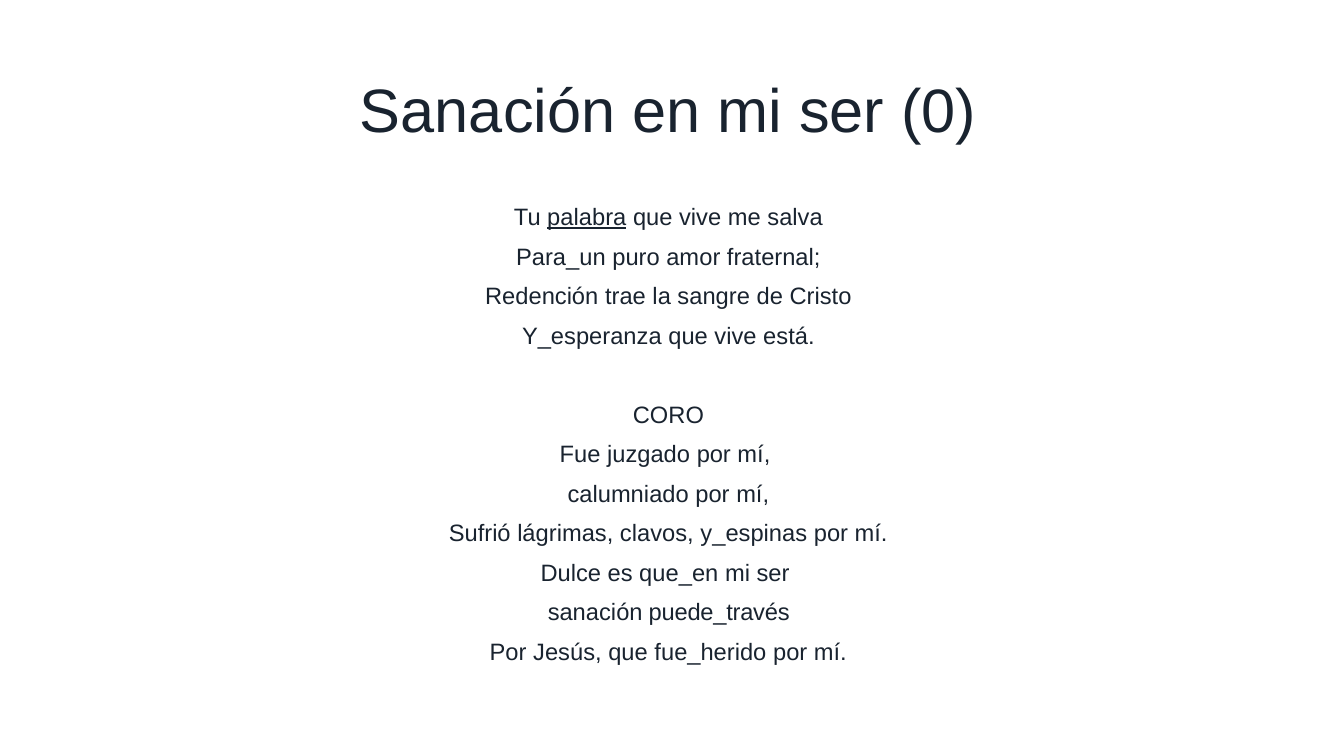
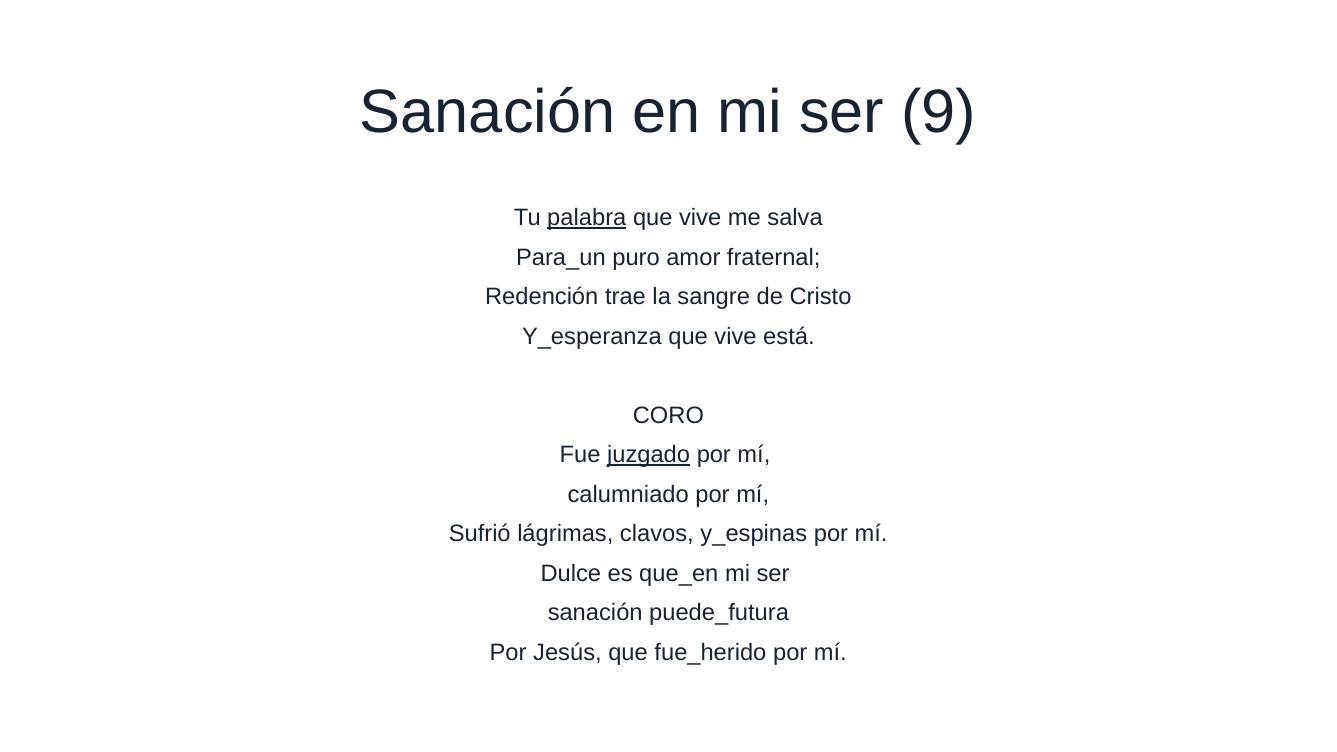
0: 0 -> 9 (939, 112)
juzgado underline: none -> present (649, 455)
puede_través: puede_través -> puede_futura (719, 613)
